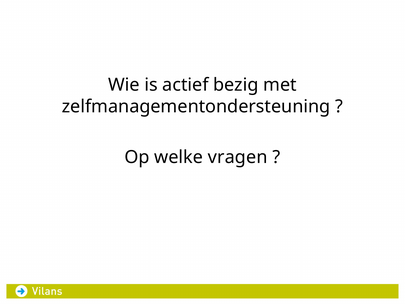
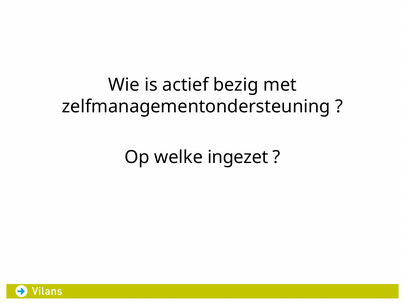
vragen: vragen -> ingezet (238, 157)
